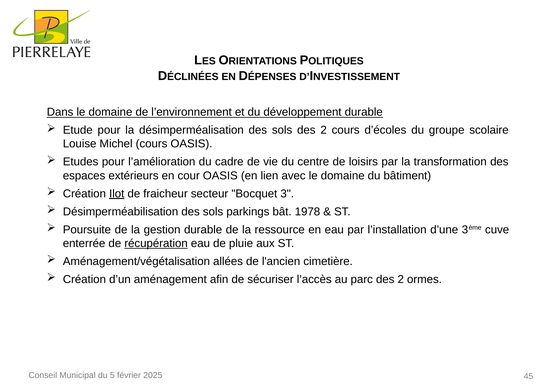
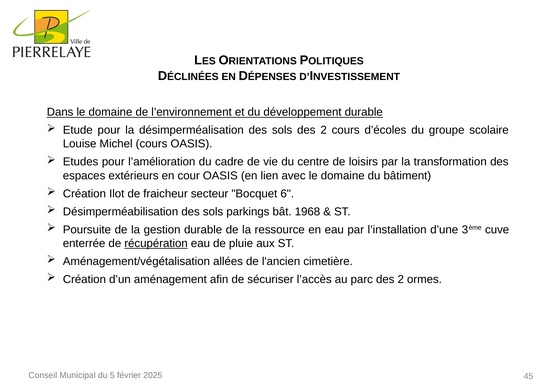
Ilot underline: present -> none (117, 194)
3: 3 -> 6 (287, 194)
1978: 1978 -> 1968 (307, 212)
